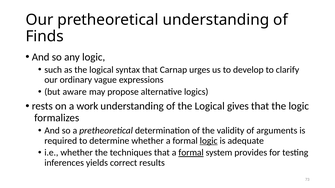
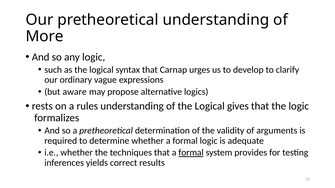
Finds: Finds -> More (45, 36)
work: work -> rules (87, 106)
logic underline: present -> none (209, 141)
